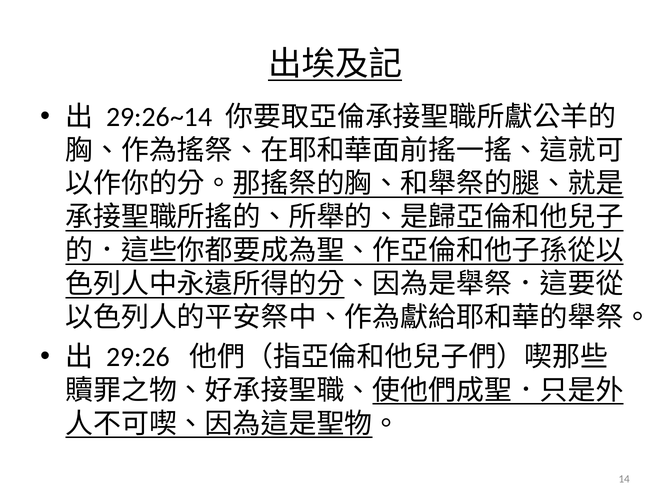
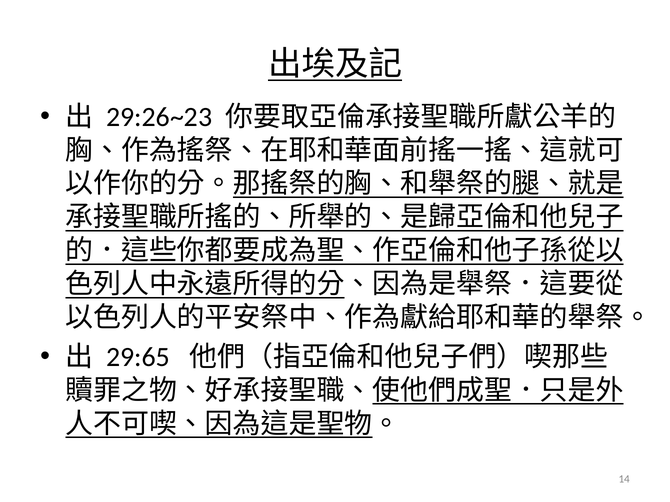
29:26~14: 29:26~14 -> 29:26~23 (159, 117)
29:26: 29:26 -> 29:65 (138, 357)
